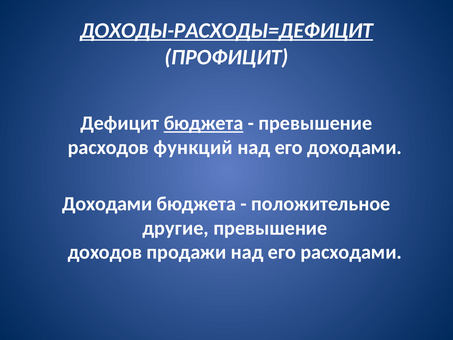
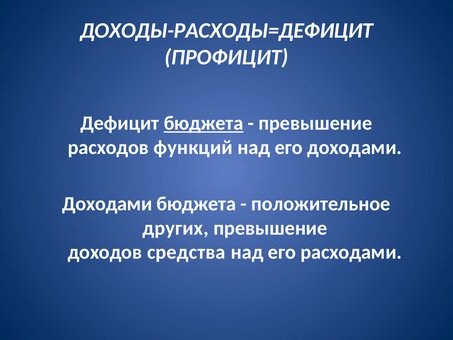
ДОХОДЫ-РАСХОДЫ=ДЕФИЦИТ underline: present -> none (227, 31)
другие: другие -> других (176, 228)
продажи: продажи -> средства (186, 252)
